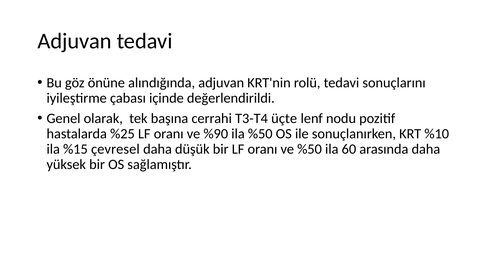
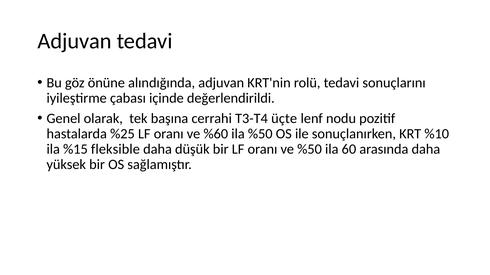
%90: %90 -> %60 (216, 134)
çevresel: çevresel -> fleksible (115, 150)
